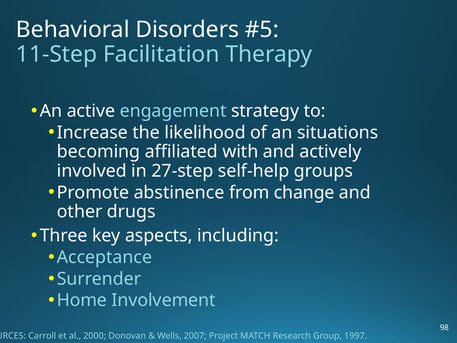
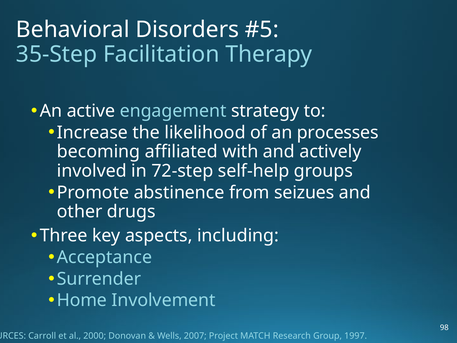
11-Step: 11-Step -> 35-Step (57, 54)
situations: situations -> processes (338, 132)
27-step: 27-step -> 72-step (182, 171)
change: change -> seizues (304, 192)
